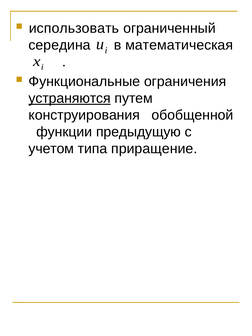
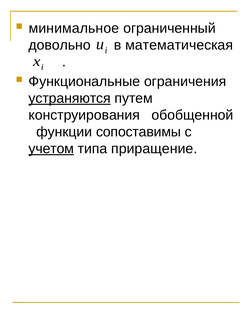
использовать: использовать -> минимальное (74, 28)
середина: середина -> довольно (60, 45)
предыдущую: предыдущую -> сопоставимы (139, 132)
учетом underline: none -> present (51, 149)
